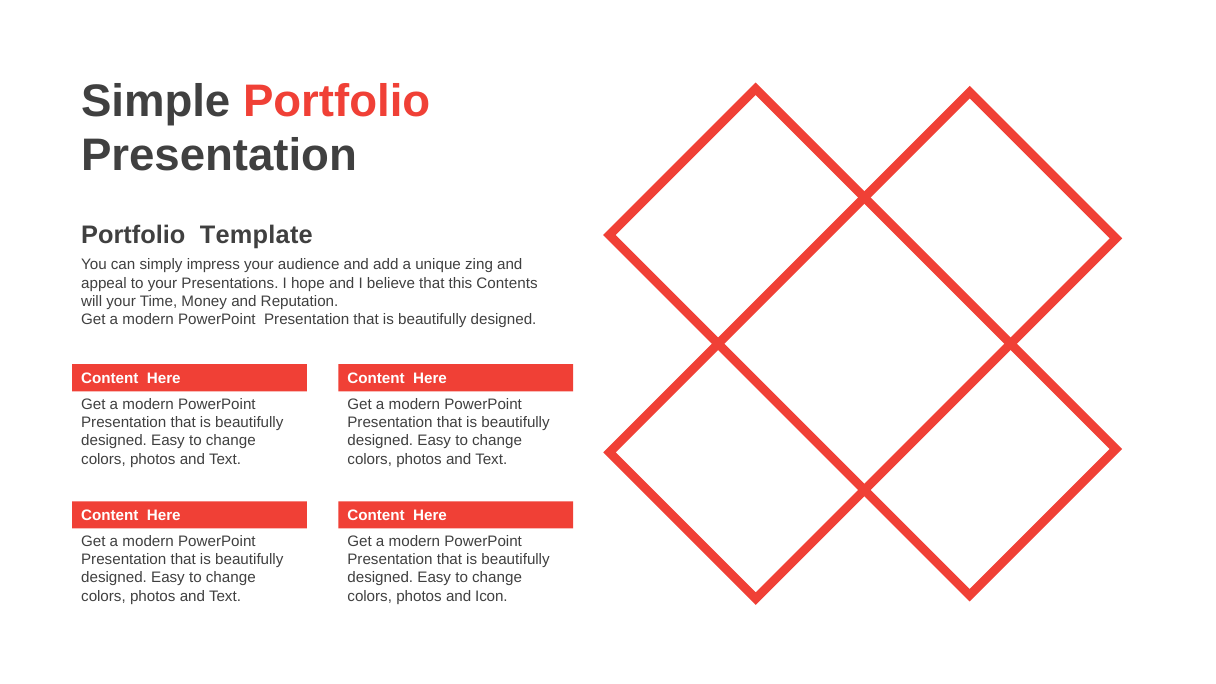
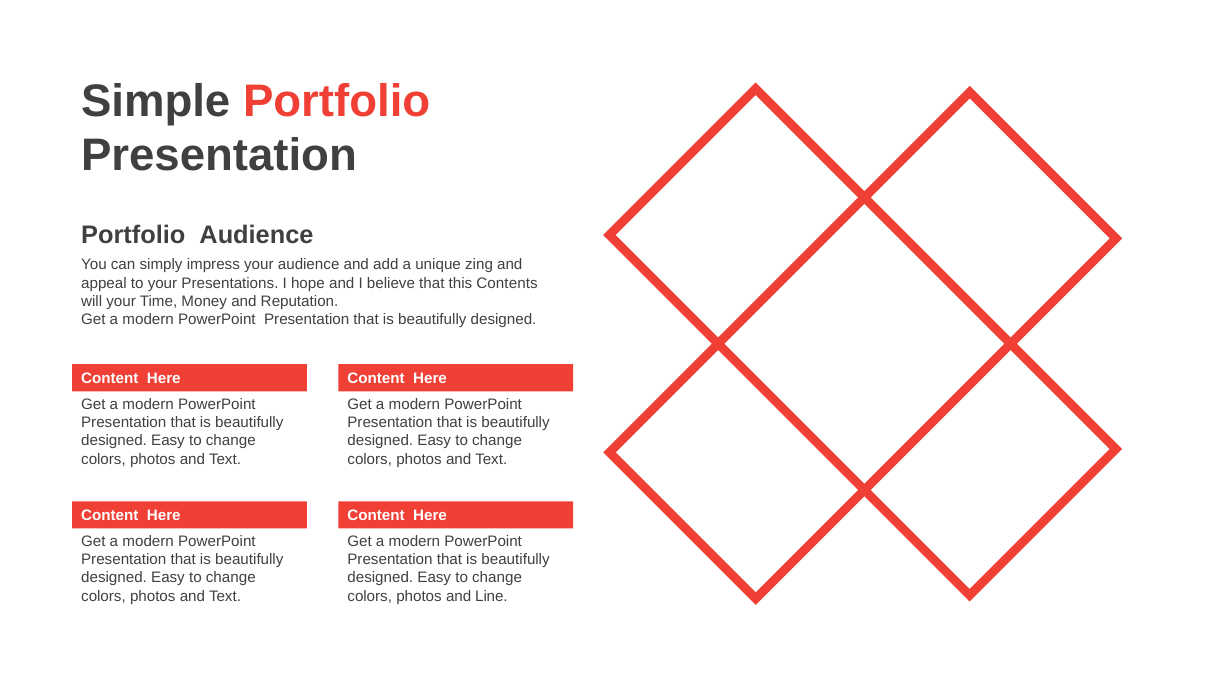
Portfolio Template: Template -> Audience (256, 235)
Icon: Icon -> Line (491, 596)
